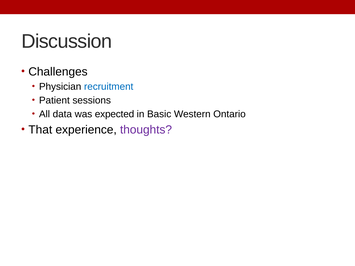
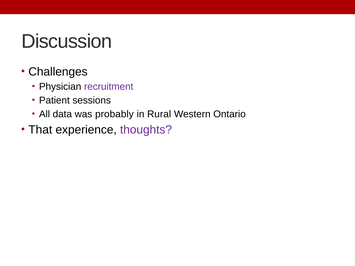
recruitment colour: blue -> purple (109, 87)
expected: expected -> probably (114, 114)
Basic: Basic -> Rural (159, 114)
